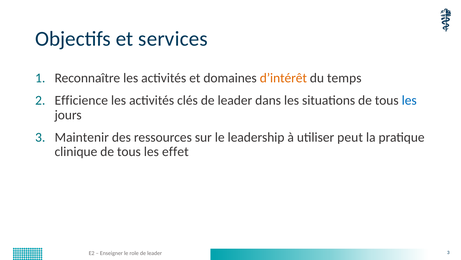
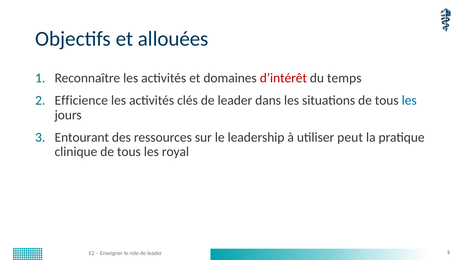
services: services -> allouées (173, 39)
d’intérêt colour: orange -> red (283, 78)
Maintenir: Maintenir -> Entourant (82, 137)
effet: effet -> royal (175, 151)
